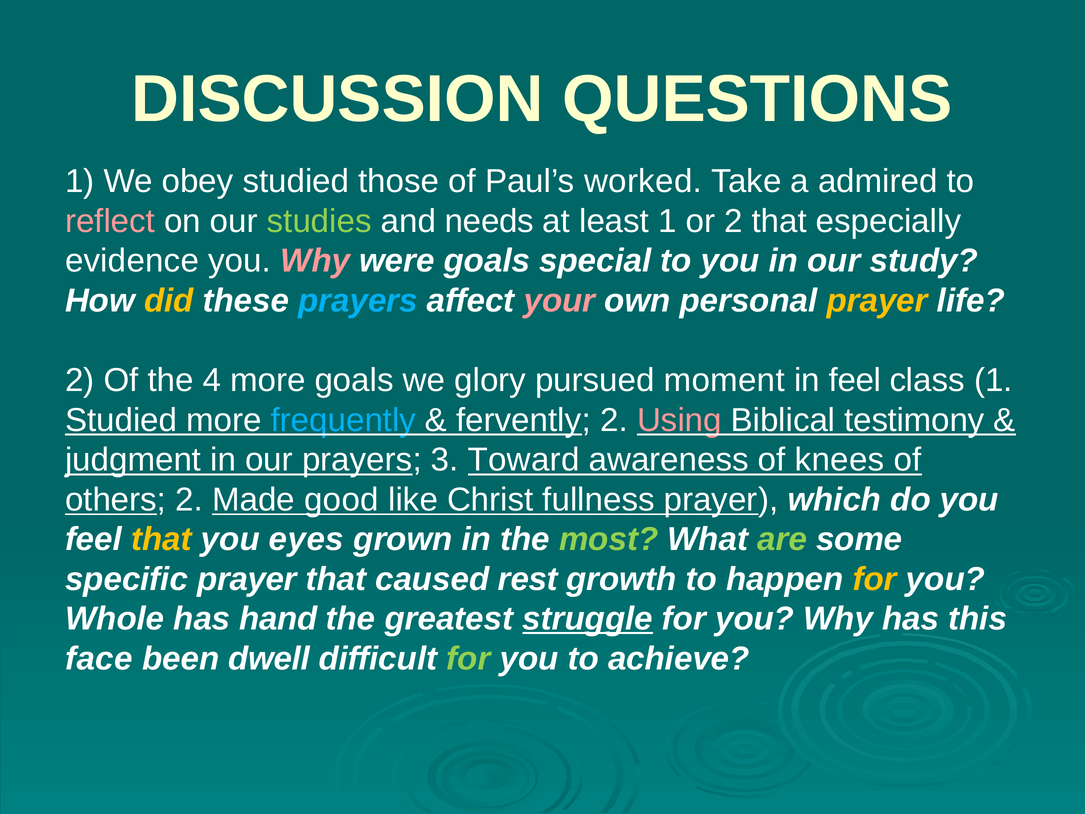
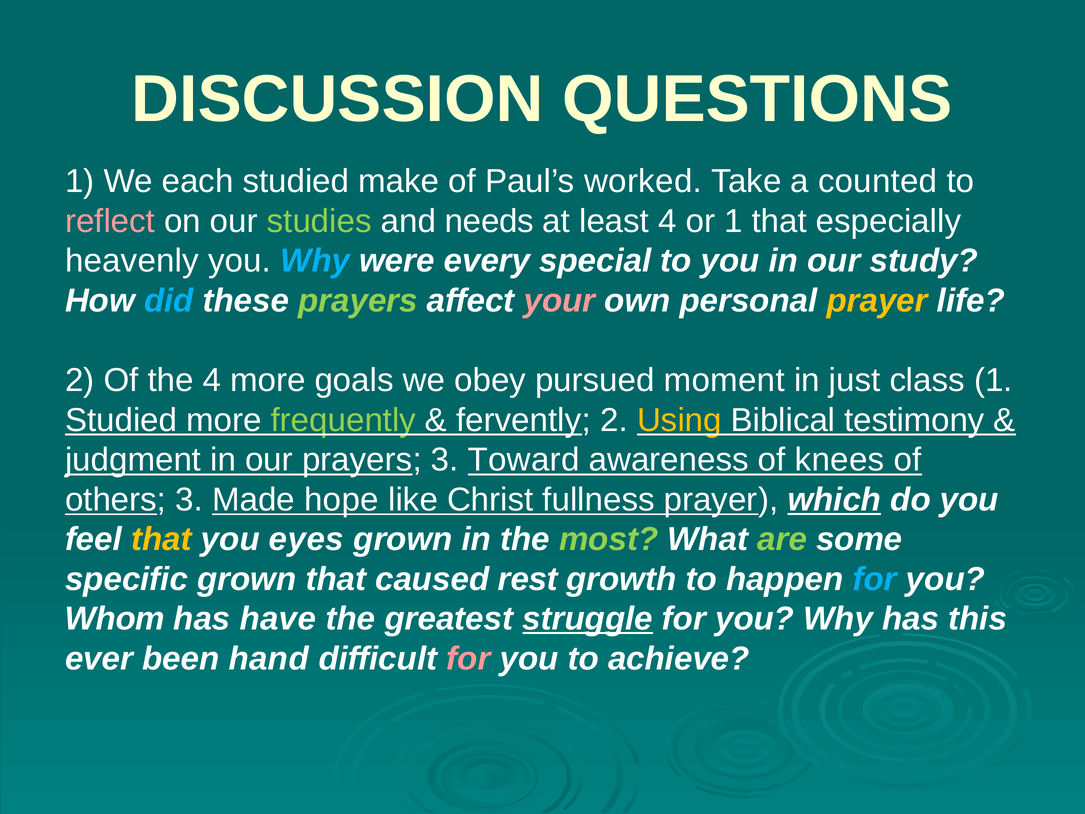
obey: obey -> each (198, 181)
those: those -> make (399, 181)
admired: admired -> counted (878, 181)
least 1: 1 -> 4 (667, 221)
or 2: 2 -> 1 (733, 221)
evidence: evidence -> heavenly (132, 261)
Why colour: pink -> light blue (315, 261)
were goals: goals -> every (487, 261)
did colour: yellow -> light blue (169, 301)
prayers colour: light blue -> light green (358, 301)
glory: glory -> obey (490, 380)
in feel: feel -> just (855, 380)
frequently colour: light blue -> light green (343, 420)
Using colour: pink -> yellow (679, 420)
others 2: 2 -> 3 (189, 499)
good: good -> hope (341, 499)
which underline: none -> present (834, 499)
specific prayer: prayer -> grown (247, 579)
for colour: yellow -> light blue (875, 579)
Whole: Whole -> Whom (115, 619)
hand: hand -> have (278, 619)
face: face -> ever (99, 659)
dwell: dwell -> hand (269, 659)
for colour: light green -> pink (468, 659)
